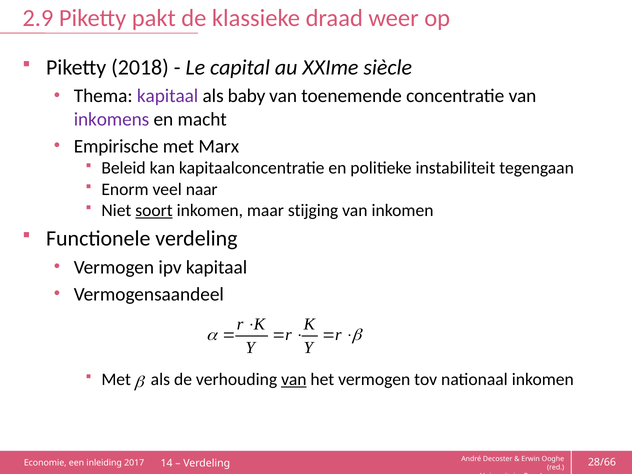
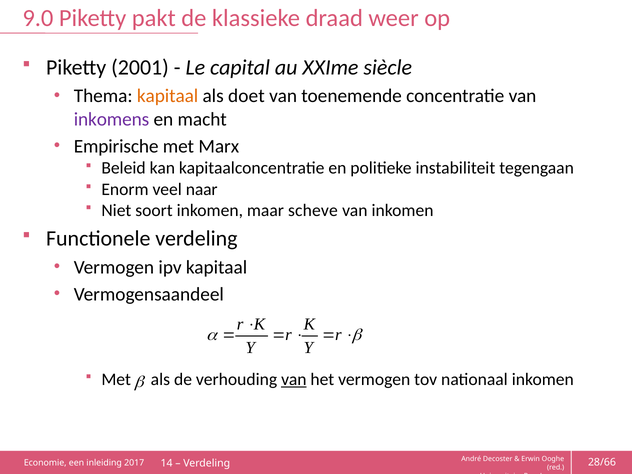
2.9: 2.9 -> 9.0 (38, 18)
2018: 2018 -> 2001 (140, 68)
kapitaal colour: purple -> orange (168, 96)
baby: baby -> doet (246, 96)
soort underline: present -> none (154, 210)
stijging: stijging -> scheve (313, 210)
